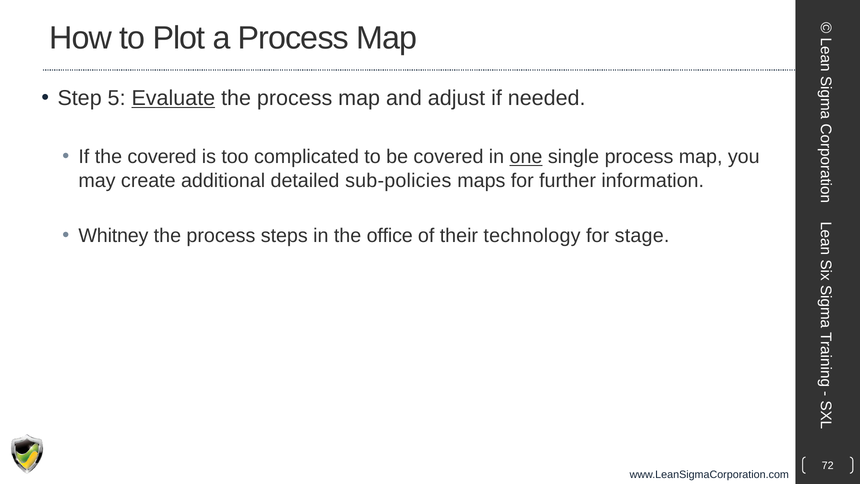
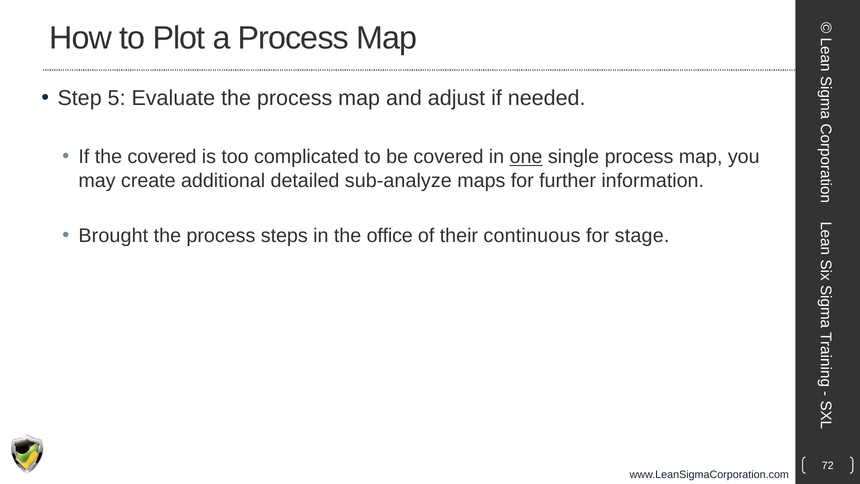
Evaluate underline: present -> none (173, 98)
sub-policies: sub-policies -> sub-analyze (398, 180)
Whitney: Whitney -> Brought (113, 236)
technology: technology -> continuous (532, 236)
